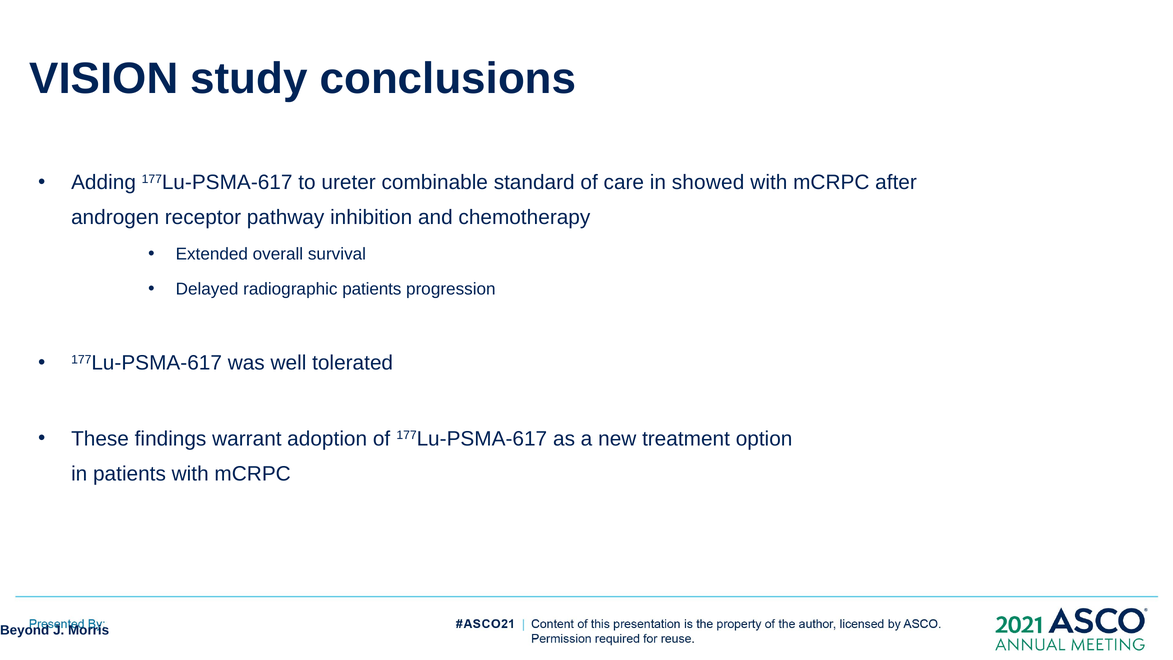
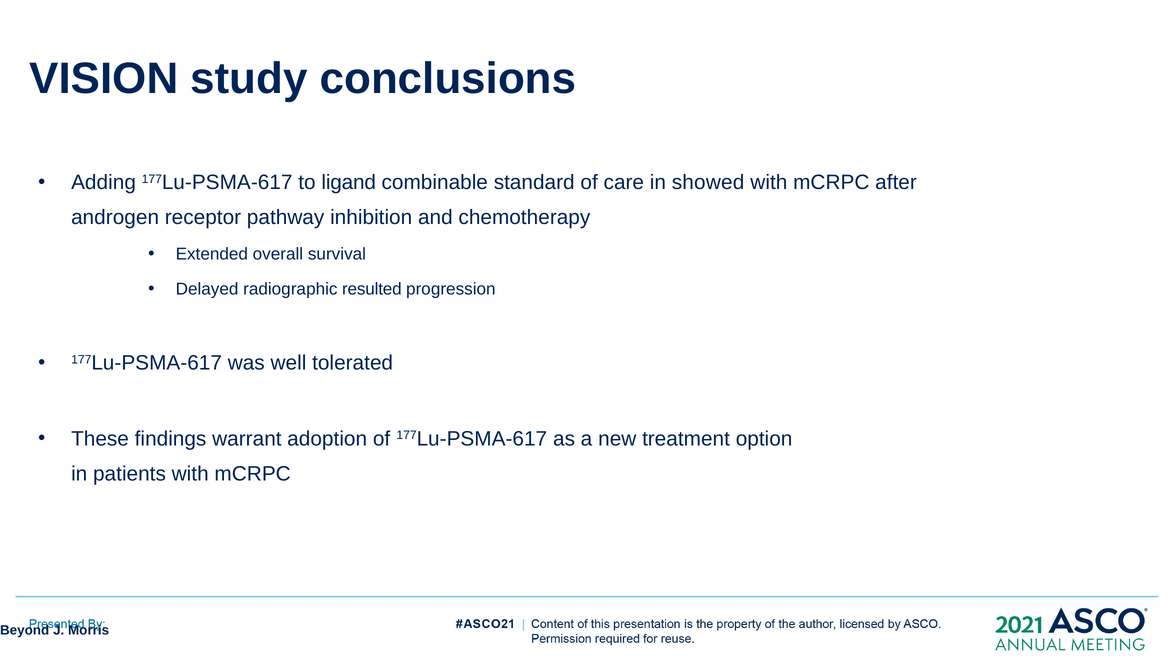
ureter: ureter -> ligand (349, 183)
radiographic patients: patients -> resulted (372, 289)
